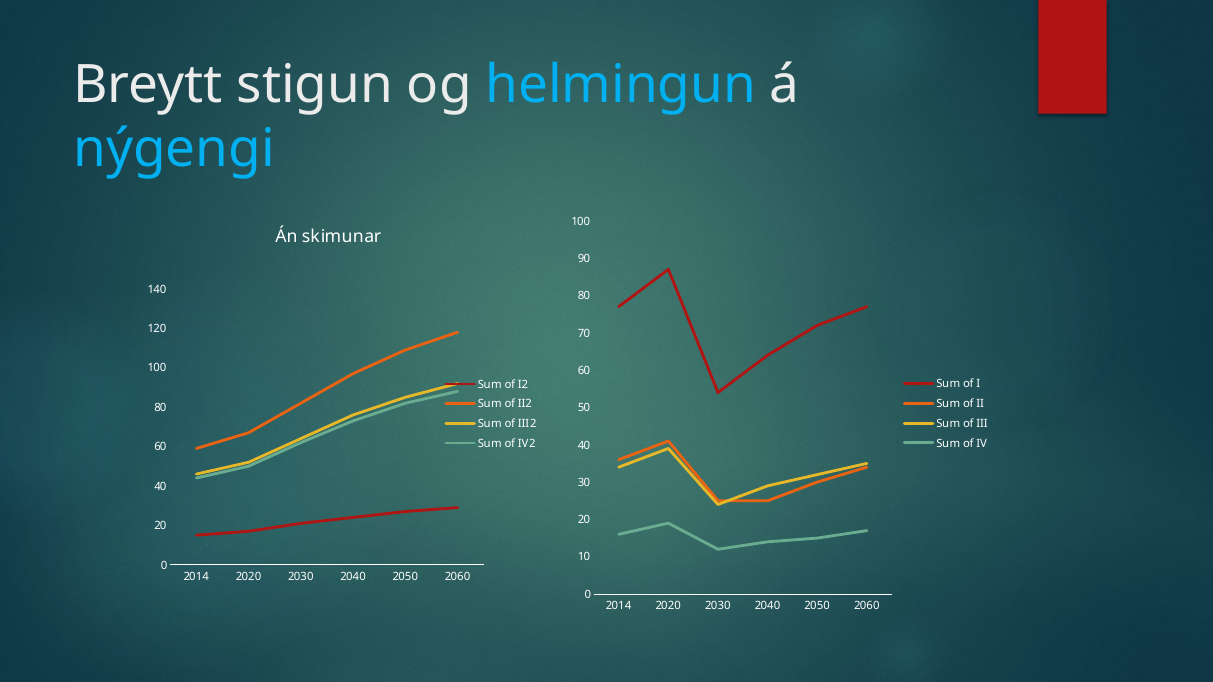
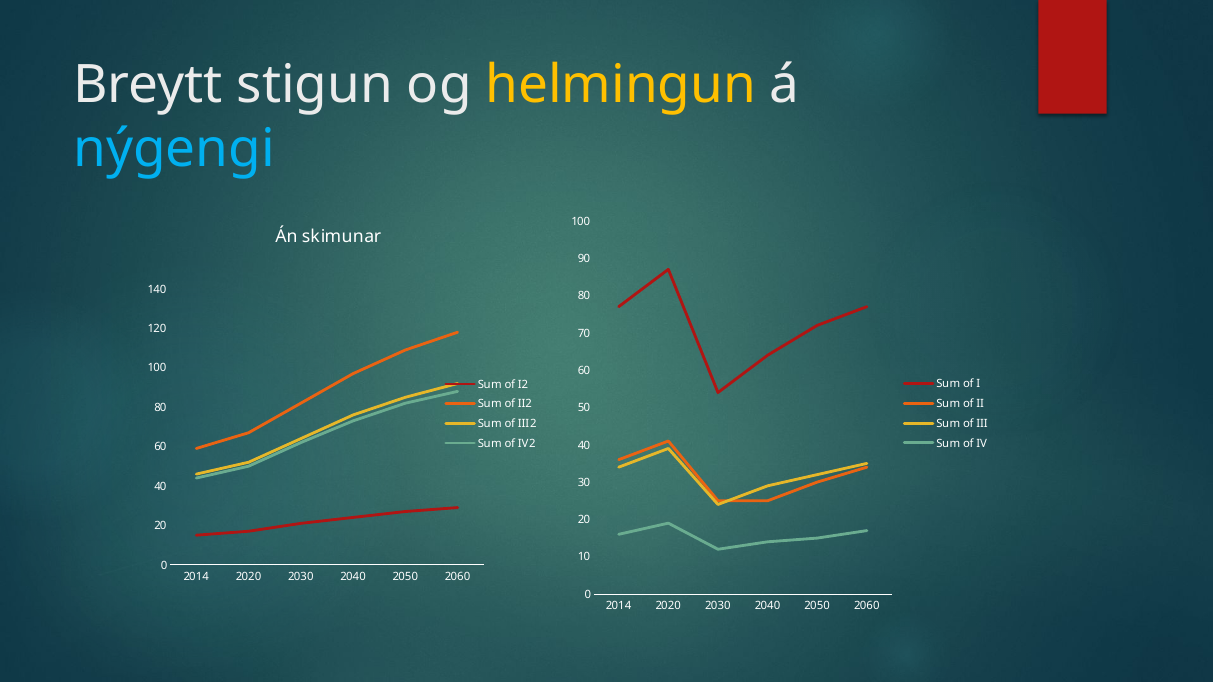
helmingun colour: light blue -> yellow (621, 85)
